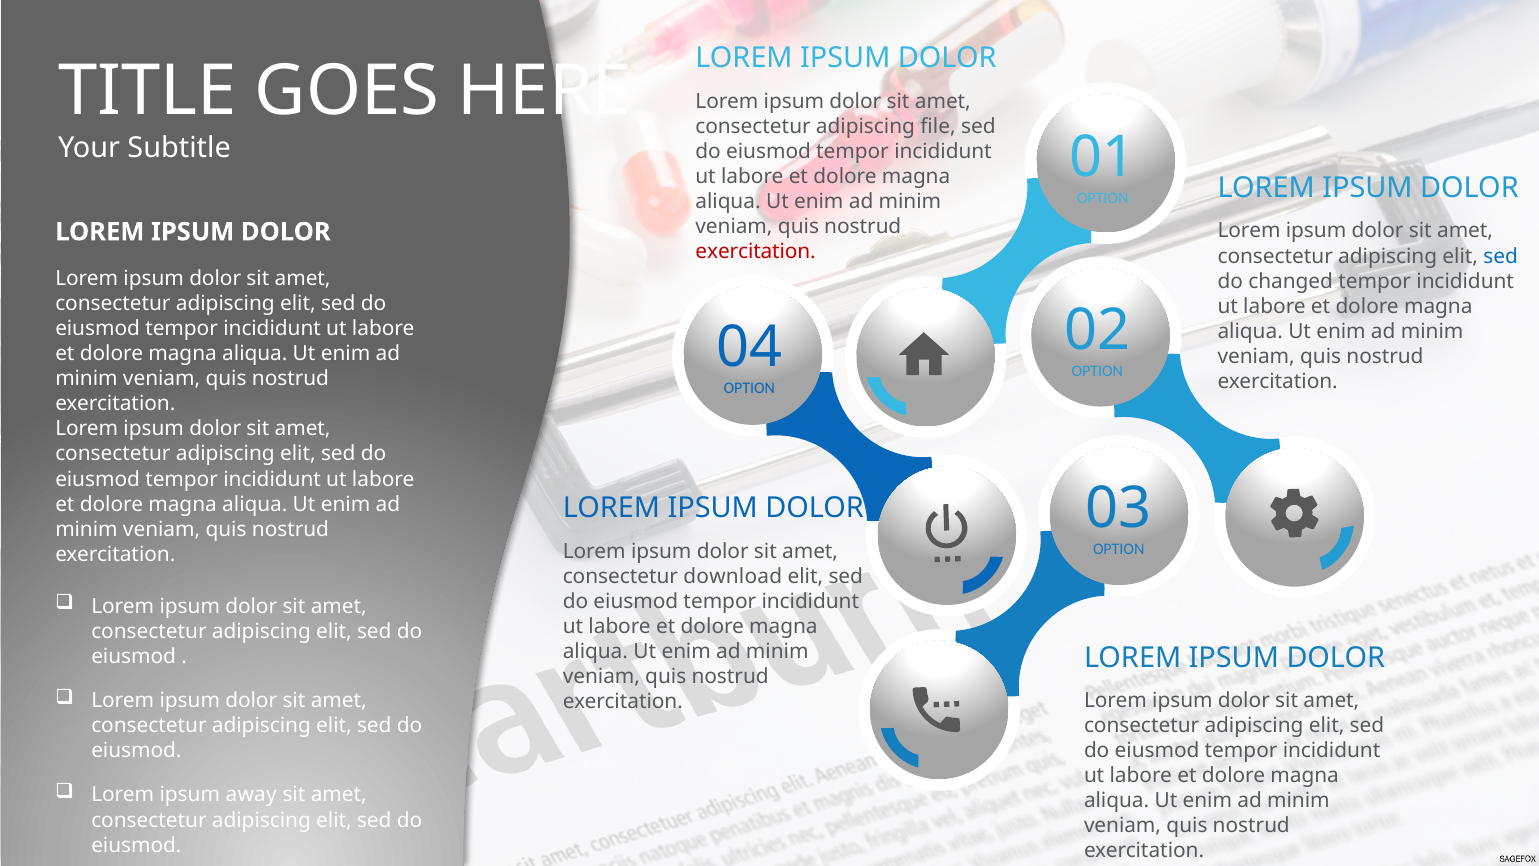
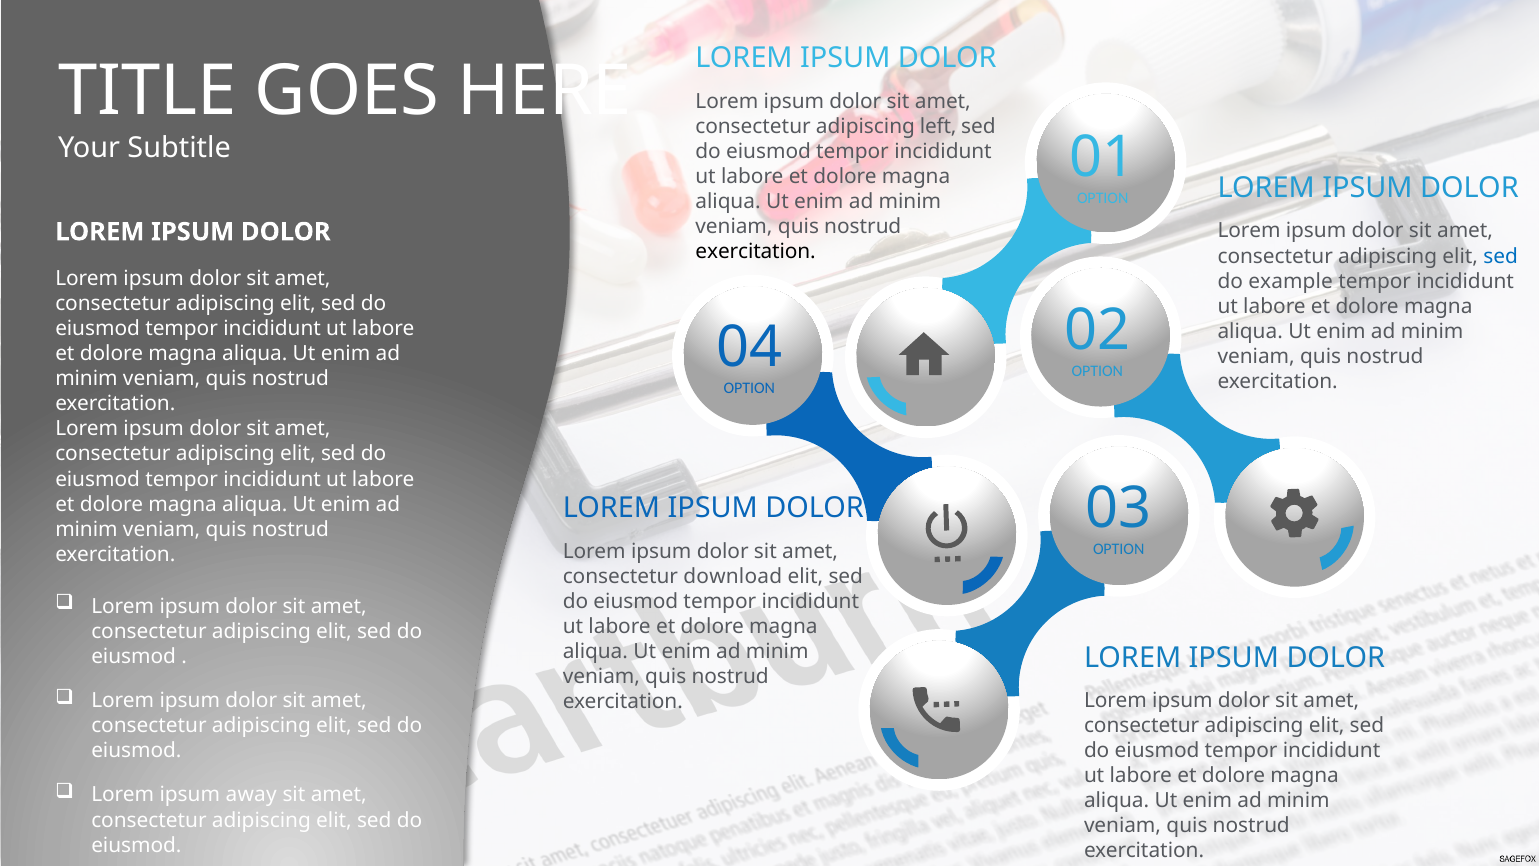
file: file -> left (938, 126)
exercitation colour: red -> black (756, 251)
changed: changed -> example (1291, 281)
